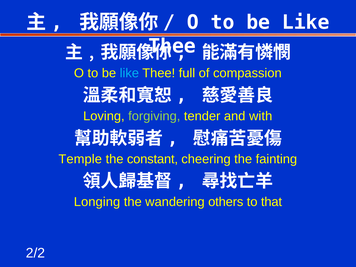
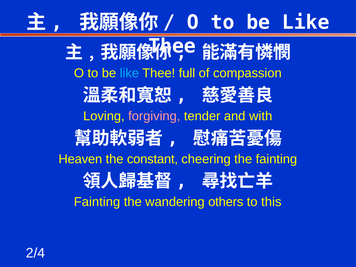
forgiving colour: light green -> pink (154, 116)
Temple: Temple -> Heaven (80, 159)
Longing: Longing -> Fainting (97, 202)
that: that -> this (271, 202)
2/2: 2/2 -> 2/4 (36, 253)
